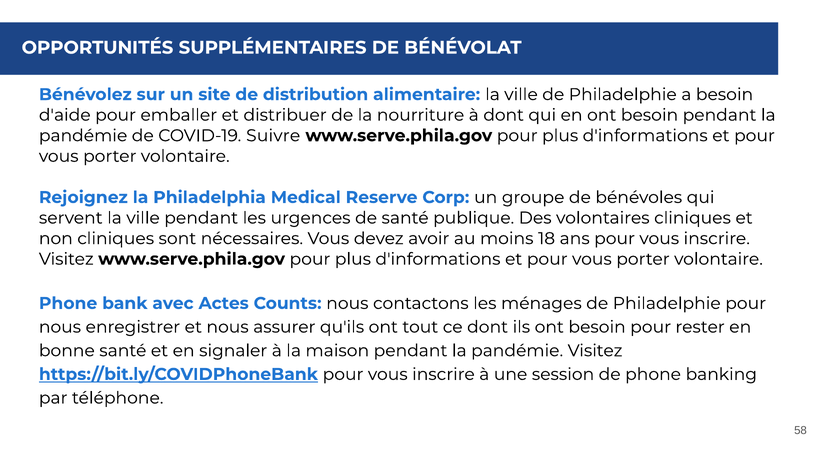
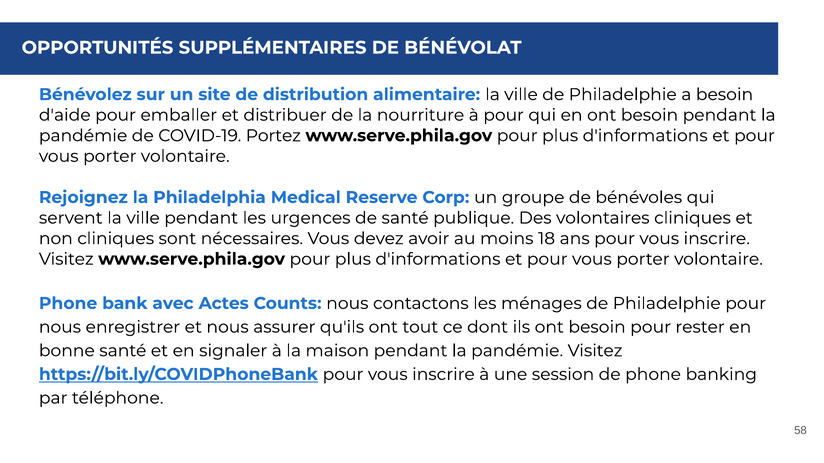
à dont: dont -> pour (504, 115)
Suivre: Suivre -> Portez (273, 136)
